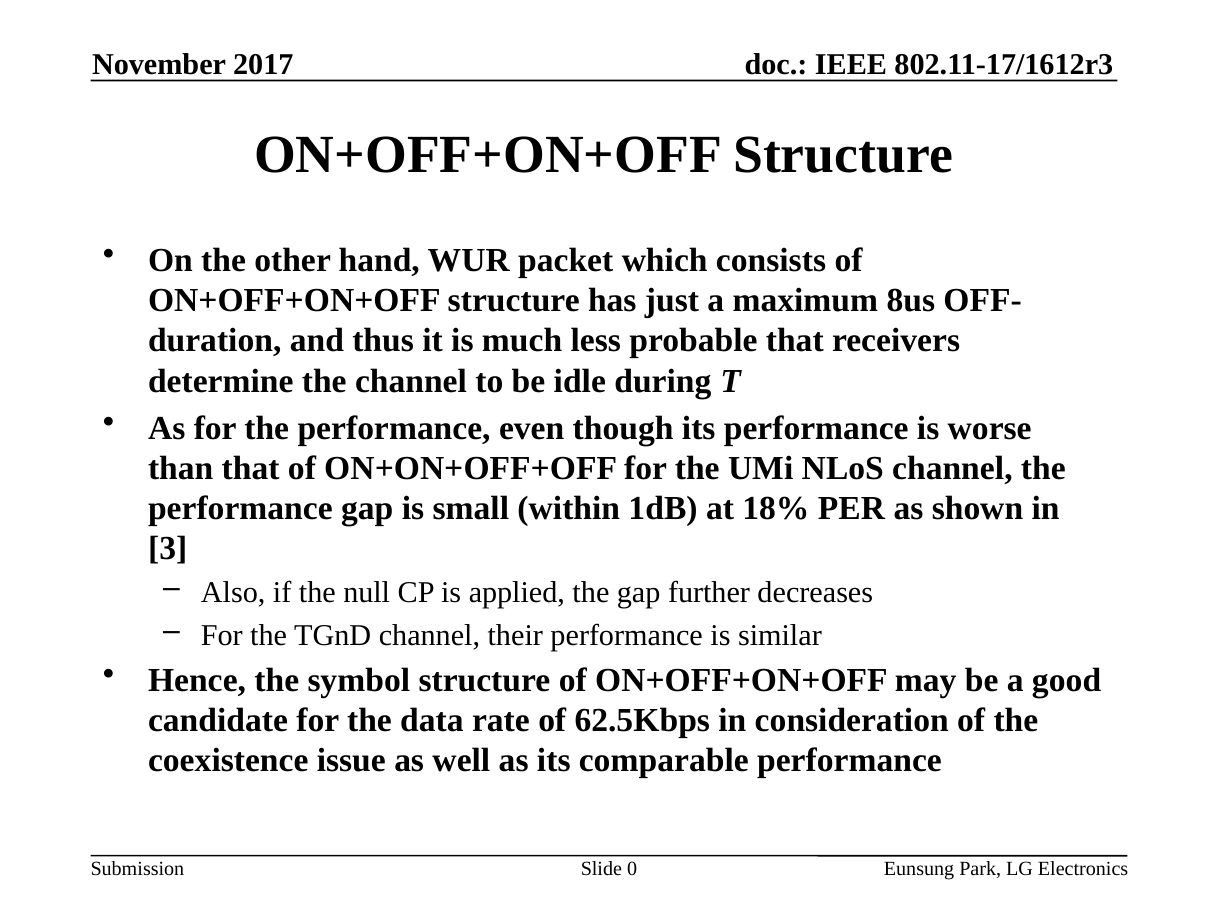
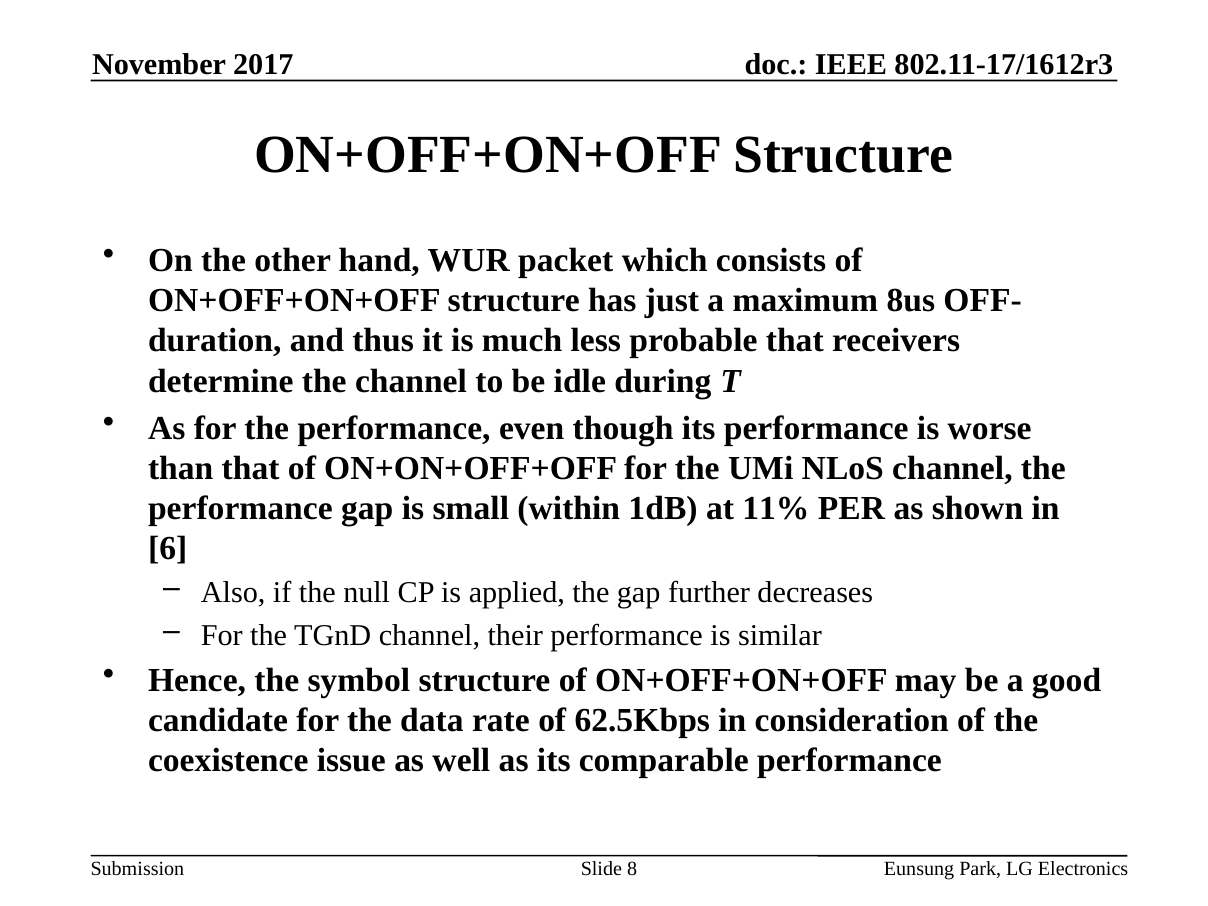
18%: 18% -> 11% (776, 509)
3: 3 -> 6 (168, 549)
0: 0 -> 8 (632, 869)
